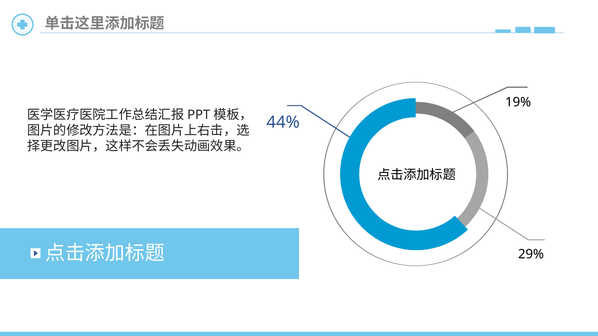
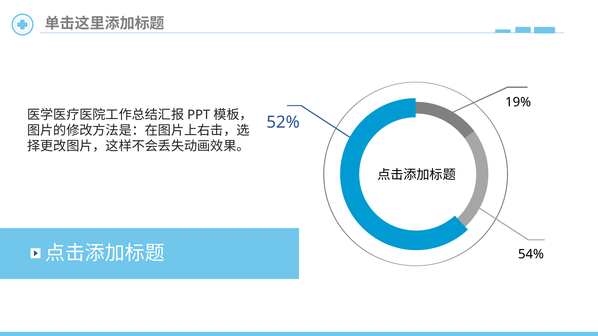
44%: 44% -> 52% (283, 123)
29%: 29% -> 54% (531, 254)
